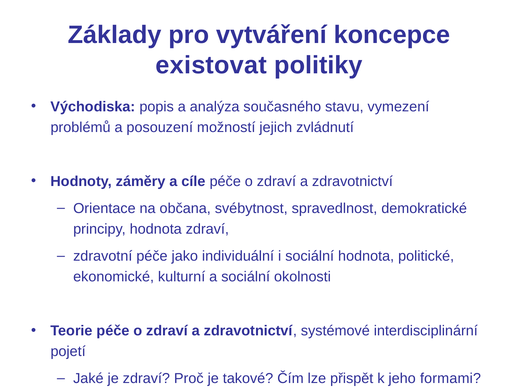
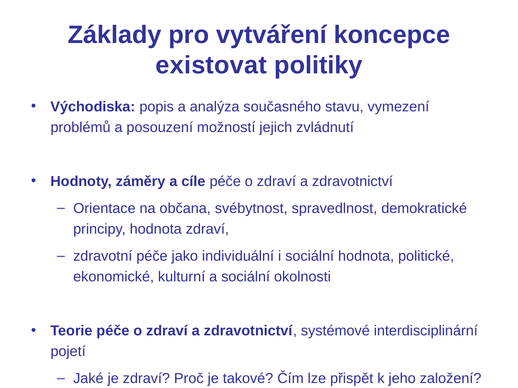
formami: formami -> založení (451, 379)
